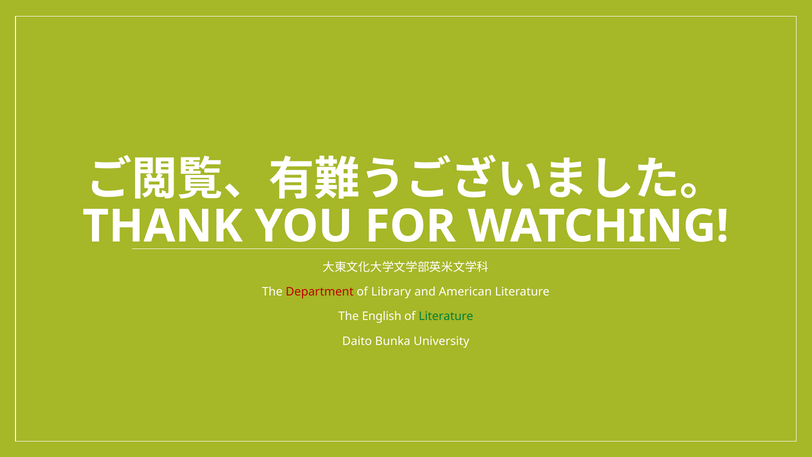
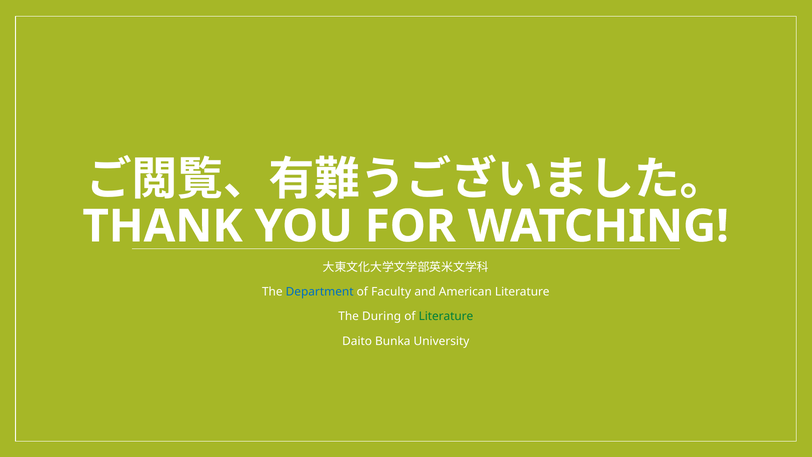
Department colour: red -> blue (320, 292)
Library: Library -> Faculty (391, 292)
English: English -> During (382, 316)
